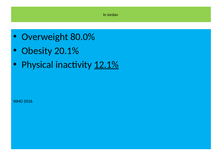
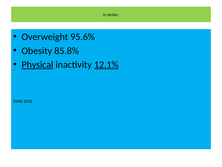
80.0%: 80.0% -> 95.6% (83, 37)
20.1%: 20.1% -> 85.8% (67, 51)
Physical underline: none -> present (38, 64)
